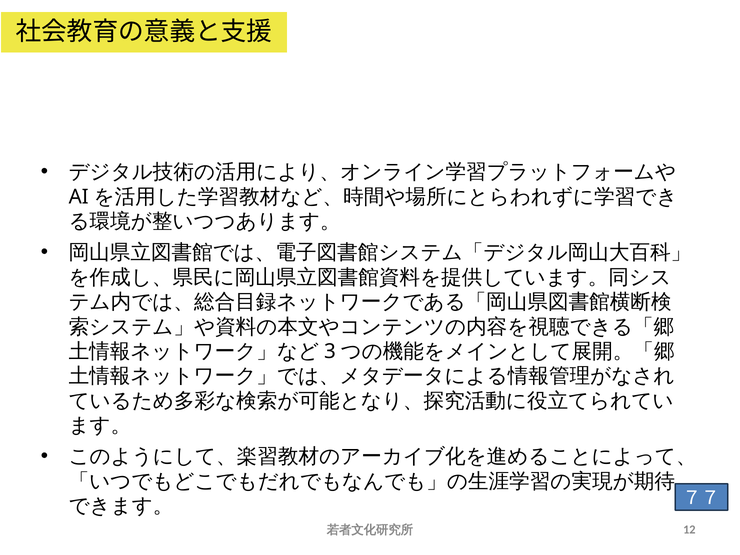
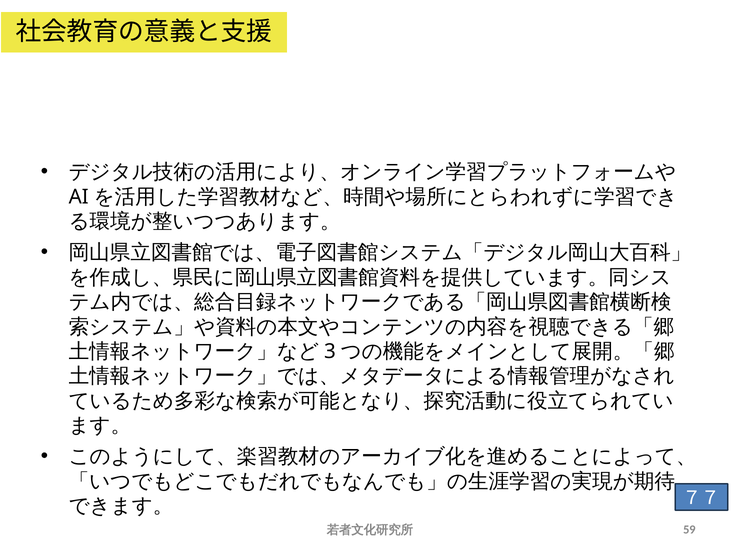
12: 12 -> 59 (689, 530)
